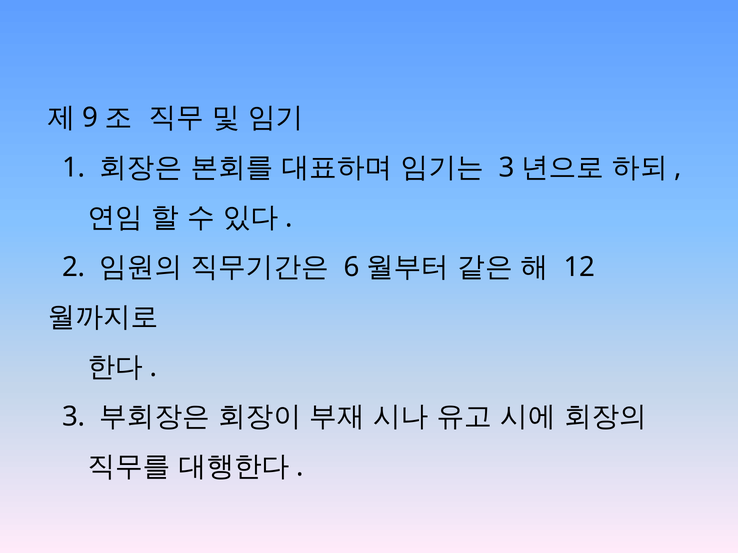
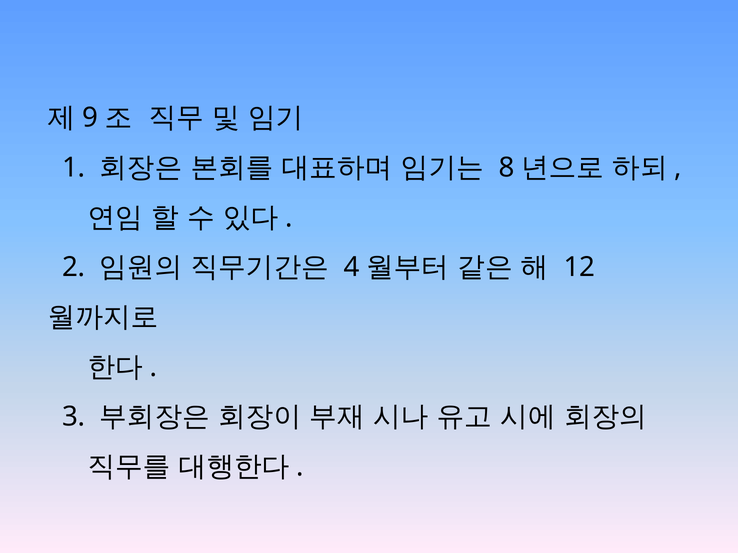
3: 3 -> 8 (507, 168)
6: 6 -> 4 (352, 268)
